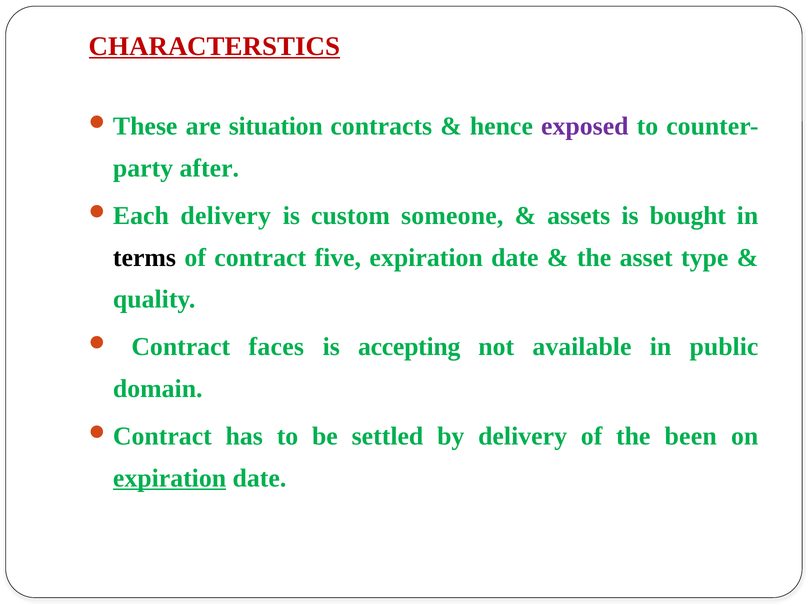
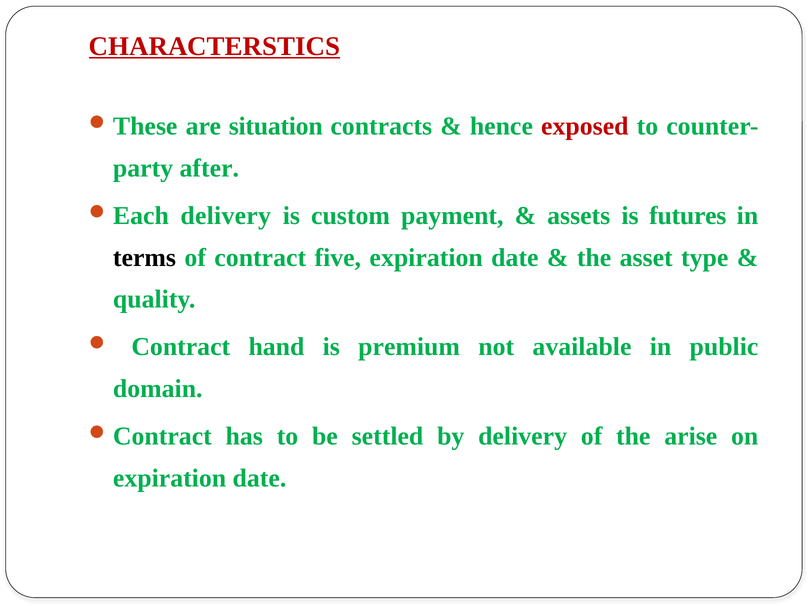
exposed colour: purple -> red (585, 126)
someone: someone -> payment (452, 216)
bought: bought -> futures (688, 216)
faces: faces -> hand (276, 347)
accepting: accepting -> premium (409, 347)
been: been -> arise (691, 436)
expiration underline: present -> none (170, 478)
